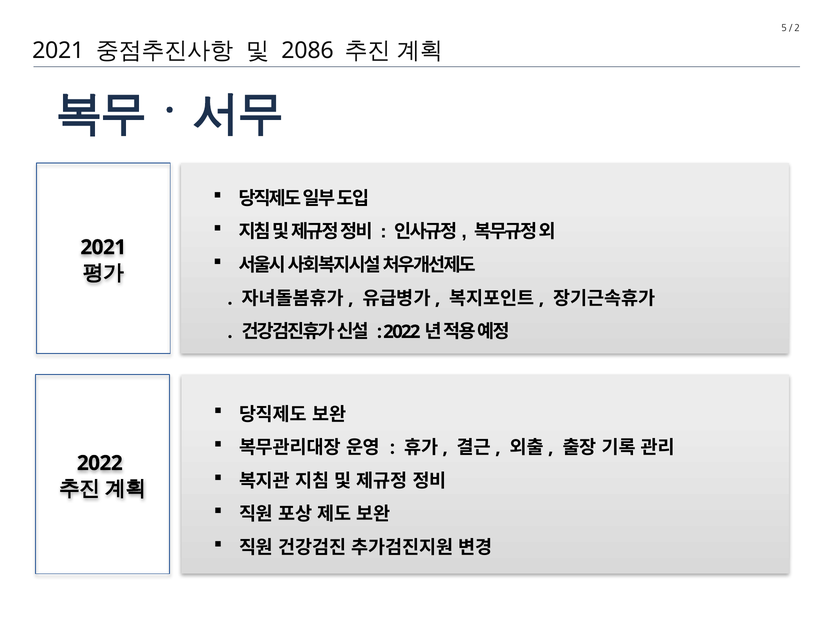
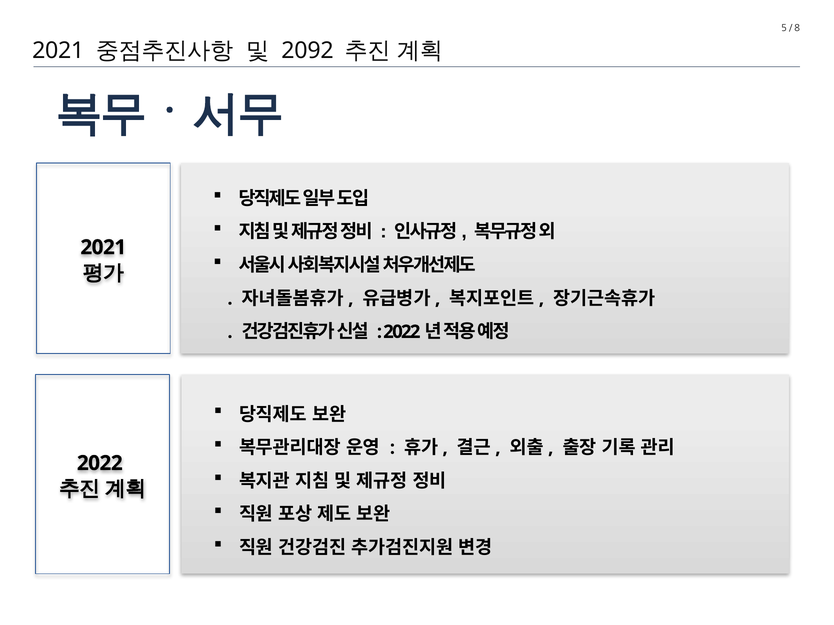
2: 2 -> 8 (797, 28)
2086: 2086 -> 2092 (308, 51)
